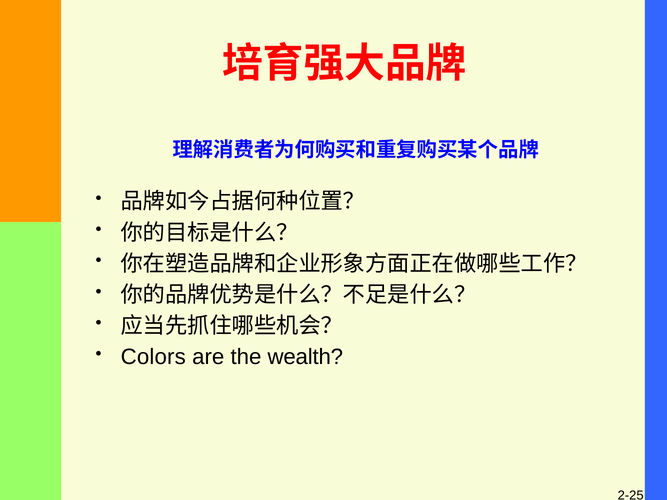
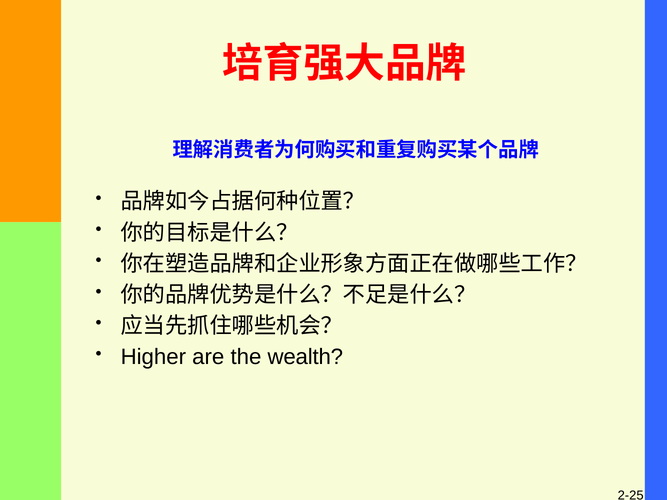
Colors: Colors -> Higher (153, 357)
